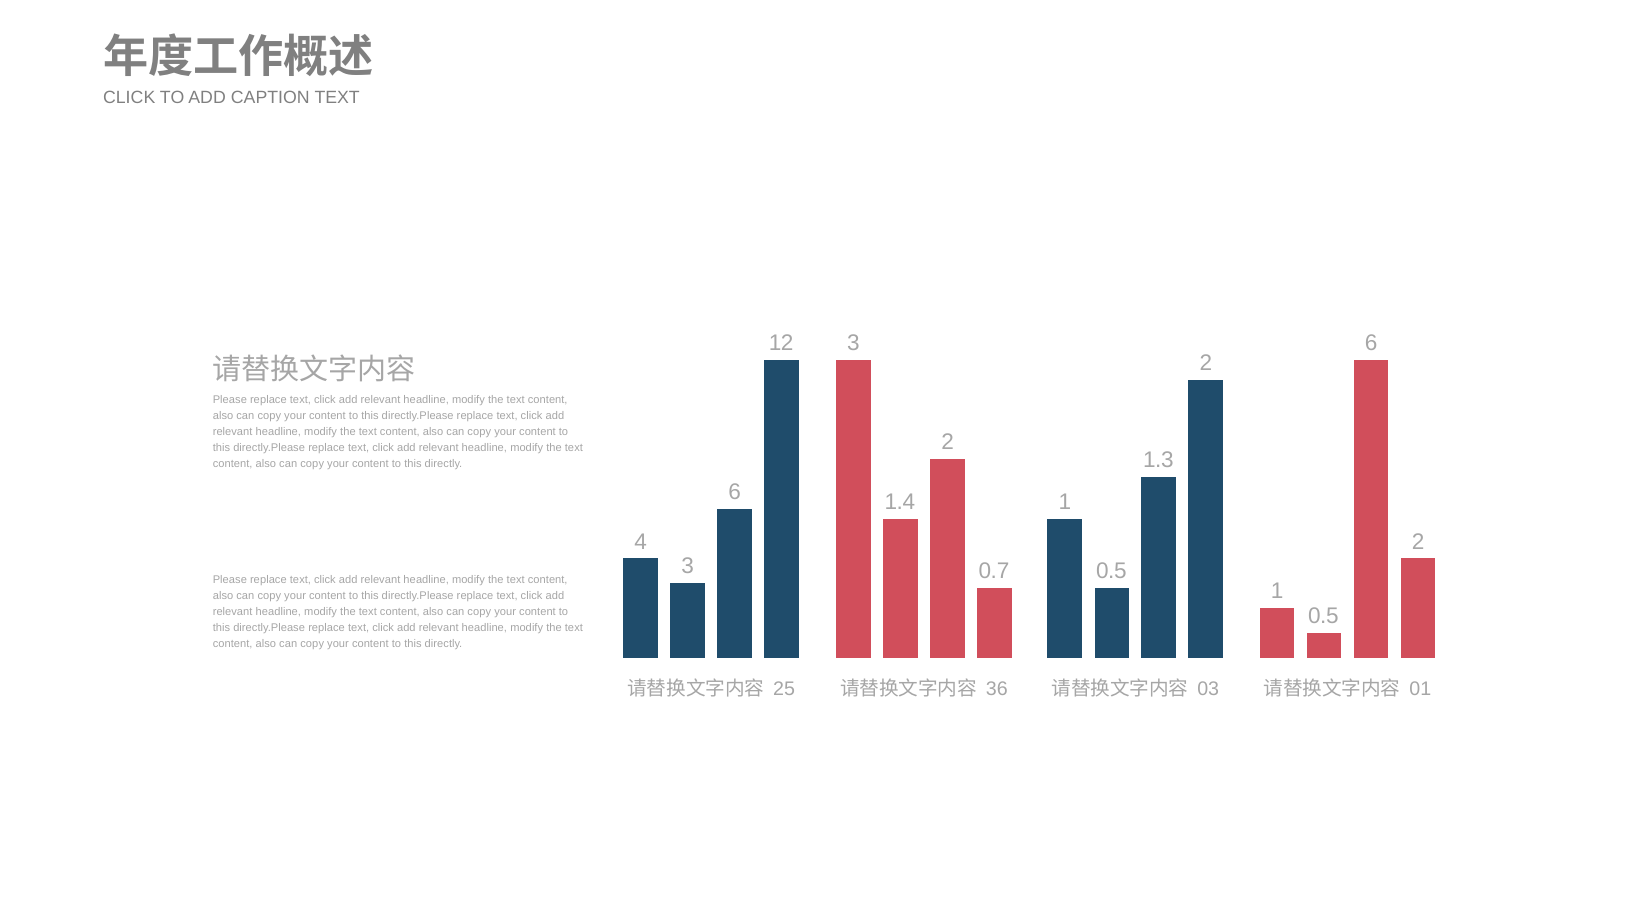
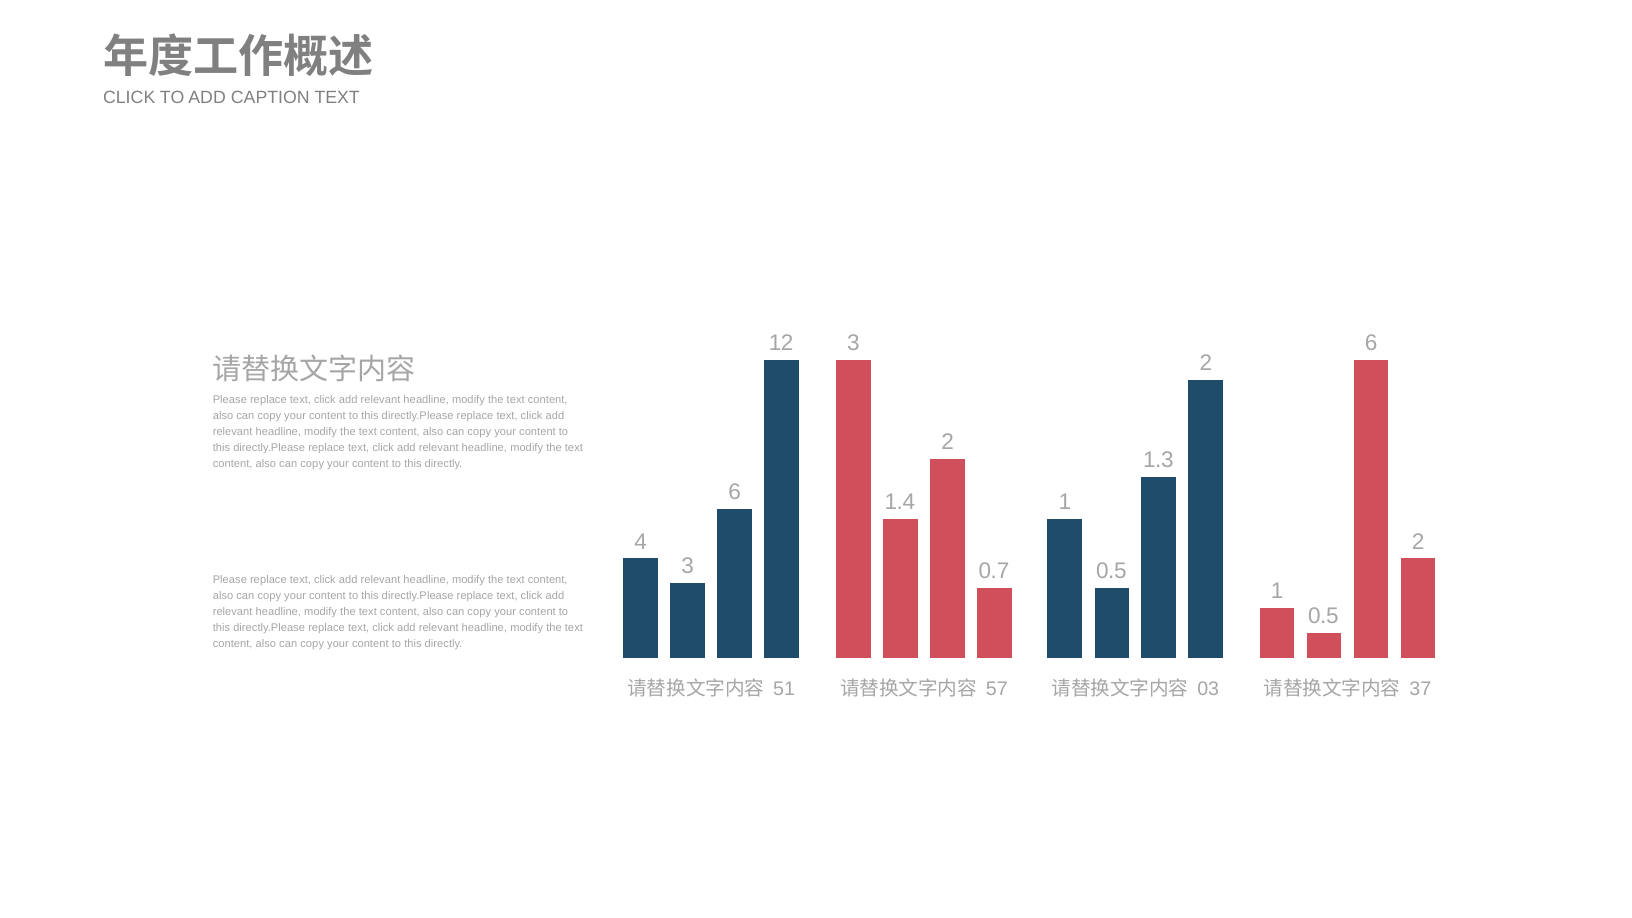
25: 25 -> 51 (784, 689)
36: 36 -> 57 (997, 689)
01: 01 -> 37 (1420, 689)
